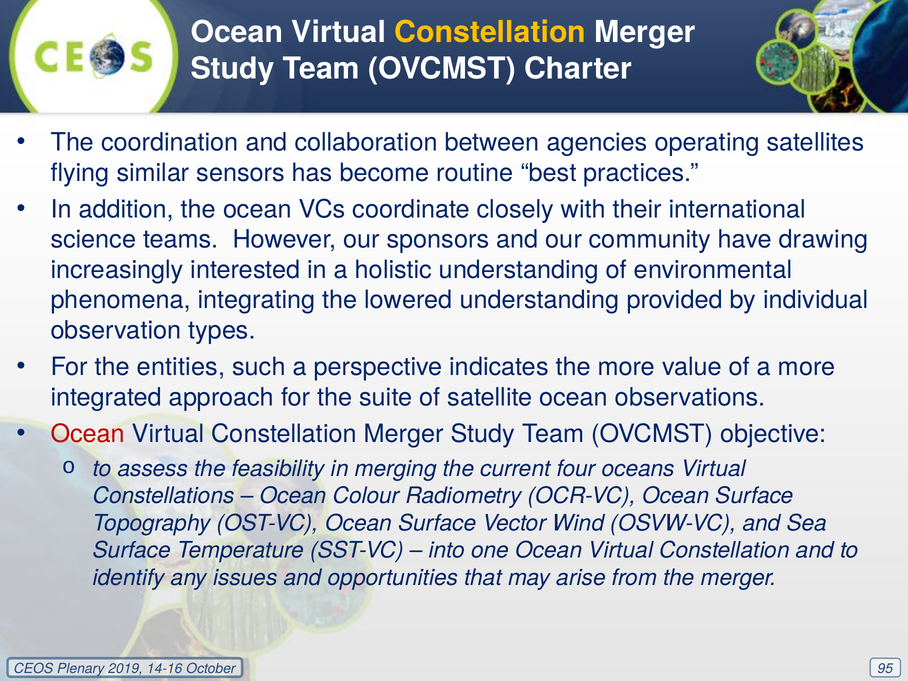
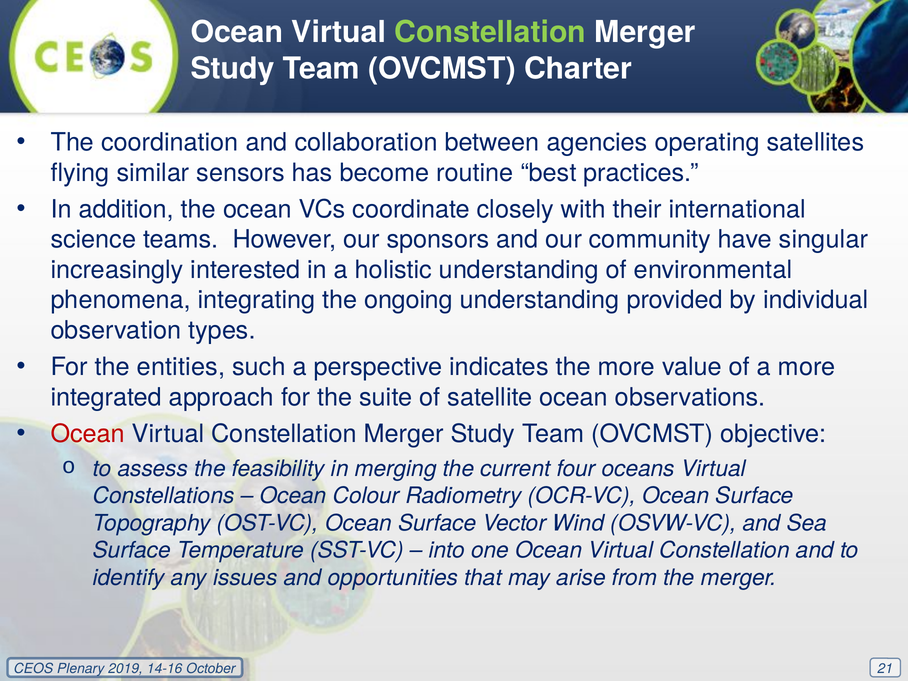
Constellation colour: yellow -> light green (490, 32)
drawing: drawing -> singular (824, 240)
lowered: lowered -> ongoing (409, 300)
95: 95 -> 21 (885, 668)
